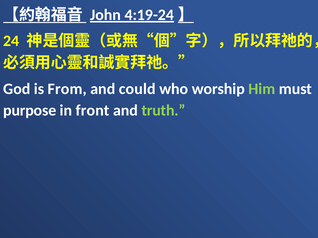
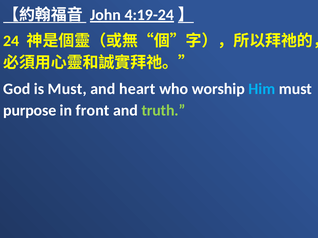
is From: From -> Must (67, 89)
could: could -> heart (137, 89)
Him colour: light green -> light blue (262, 89)
